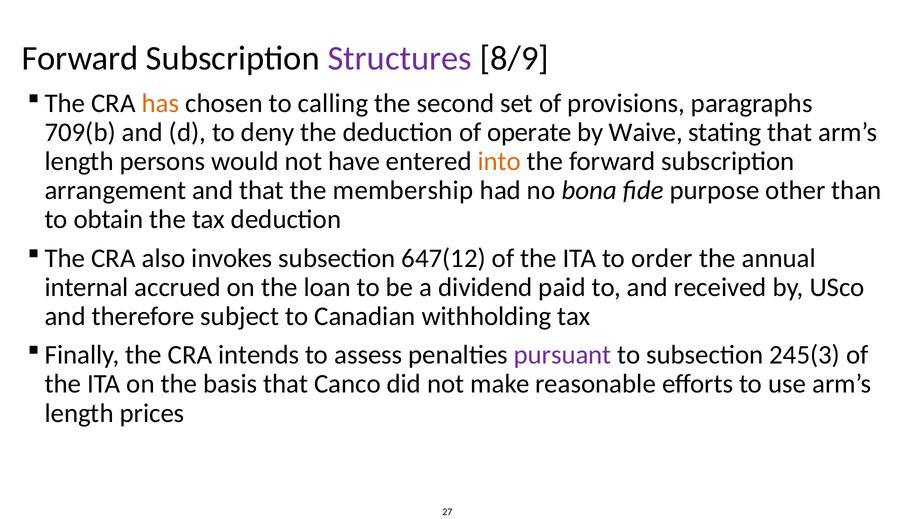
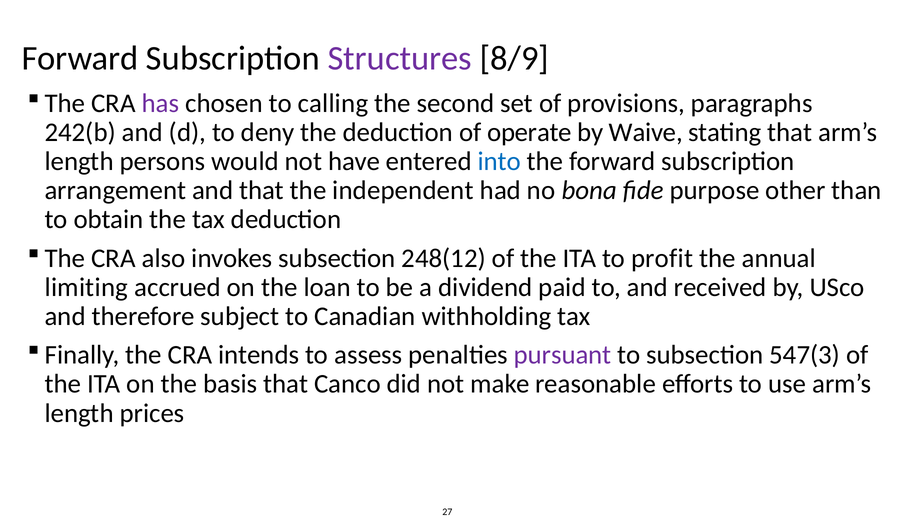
has colour: orange -> purple (160, 103)
709(b: 709(b -> 242(b (80, 132)
into colour: orange -> blue (499, 161)
membership: membership -> independent (403, 190)
647(12: 647(12 -> 248(12 (444, 258)
order: order -> profit (662, 258)
internal: internal -> limiting (86, 287)
245(3: 245(3 -> 547(3 (805, 355)
